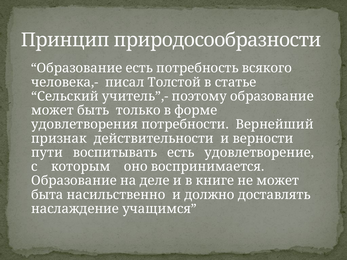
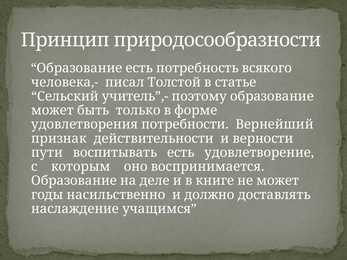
быта: быта -> годы (47, 195)
